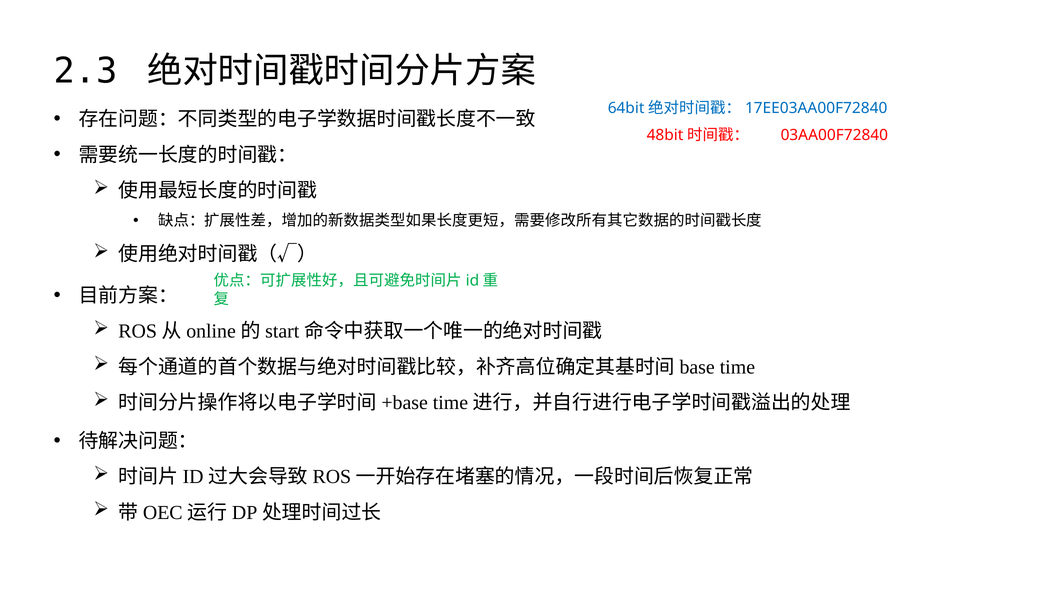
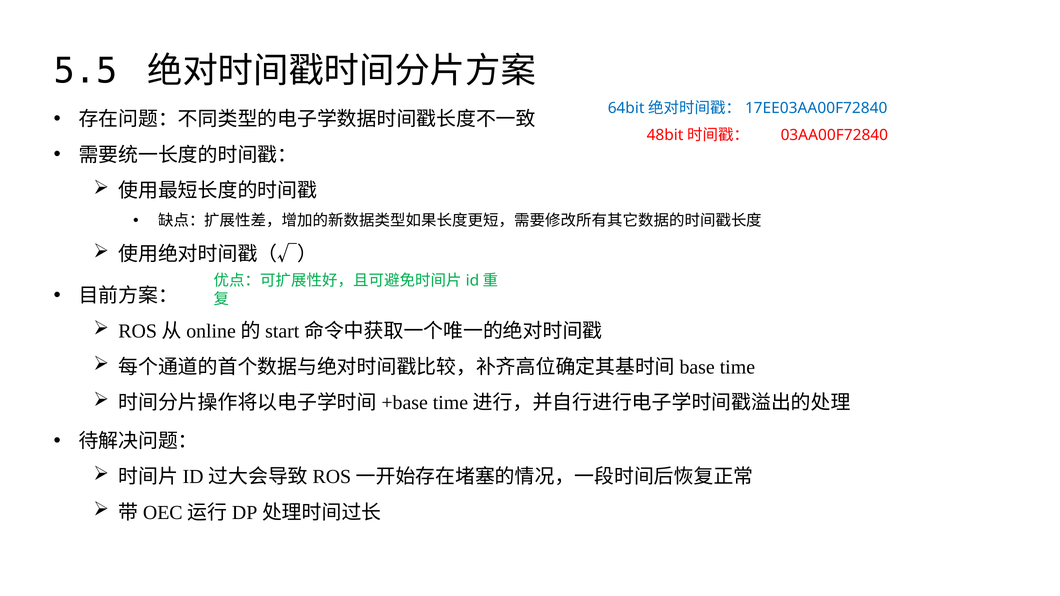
2.3: 2.3 -> 5.5 (86, 71)
